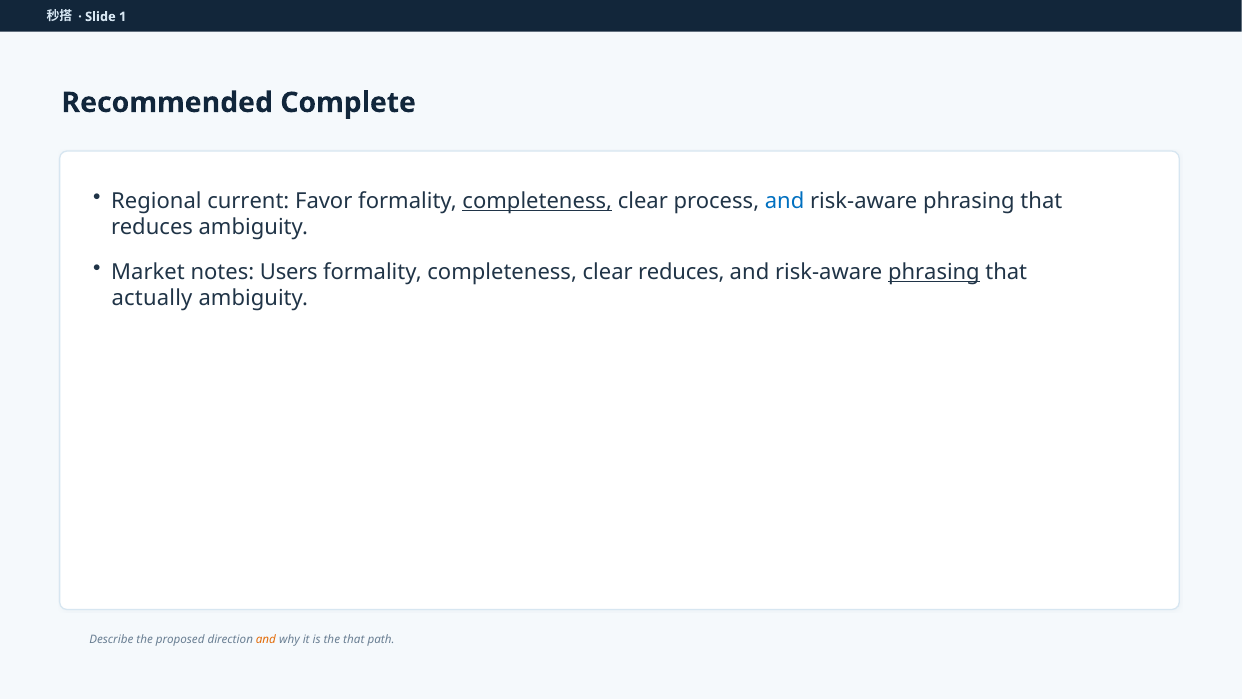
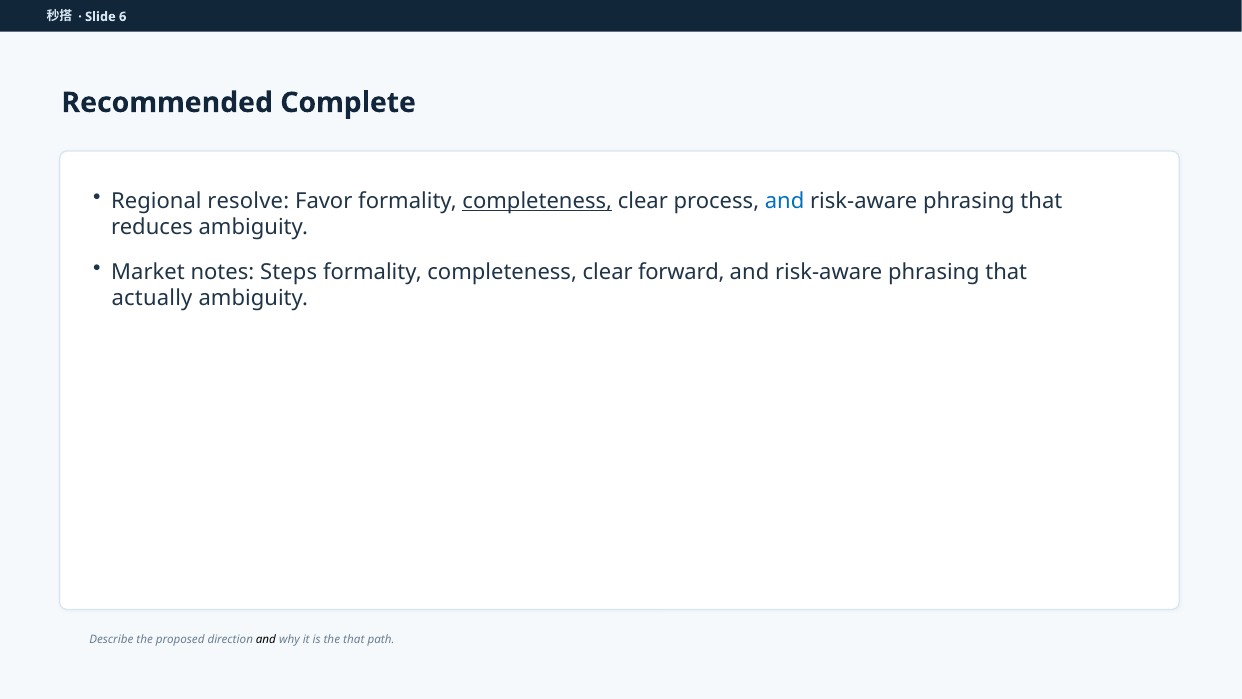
1: 1 -> 6 (123, 17)
current: current -> resolve (248, 201)
Users: Users -> Steps (289, 272)
clear reduces: reduces -> forward (681, 272)
phrasing underline: present -> none (934, 272)
and colour: orange -> black (266, 640)
